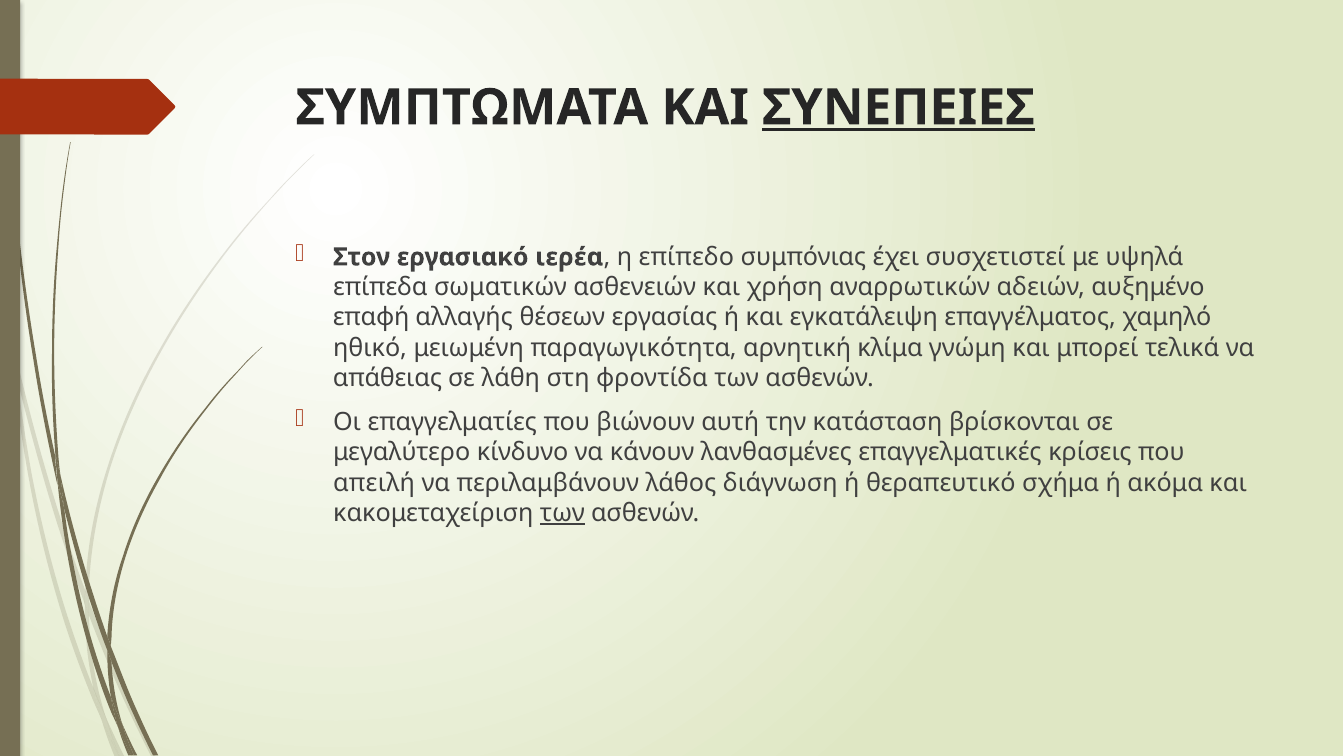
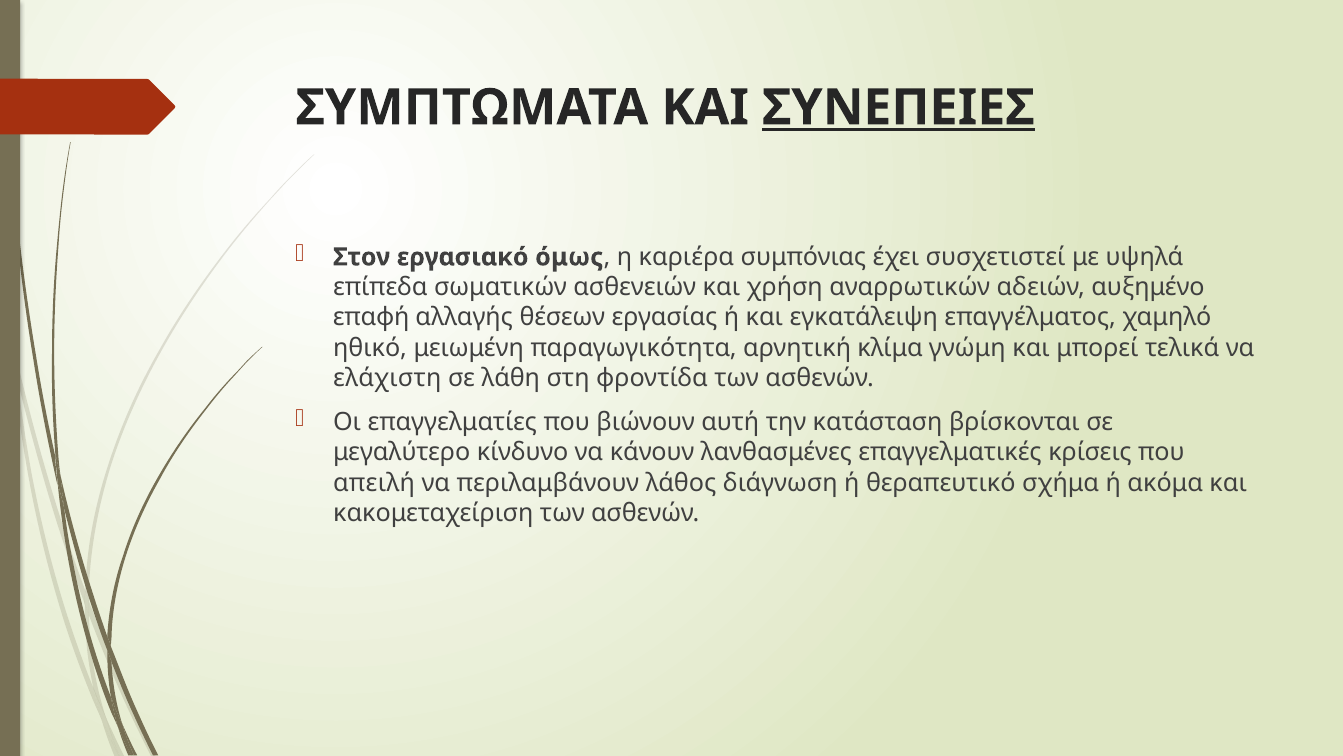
ιερέα: ιερέα -> όμως (569, 257)
επίπεδο: επίπεδο -> καριέρα (686, 257)
απάθειας: απάθειας -> ελάχιστη (387, 378)
των underline: present -> none (562, 513)
